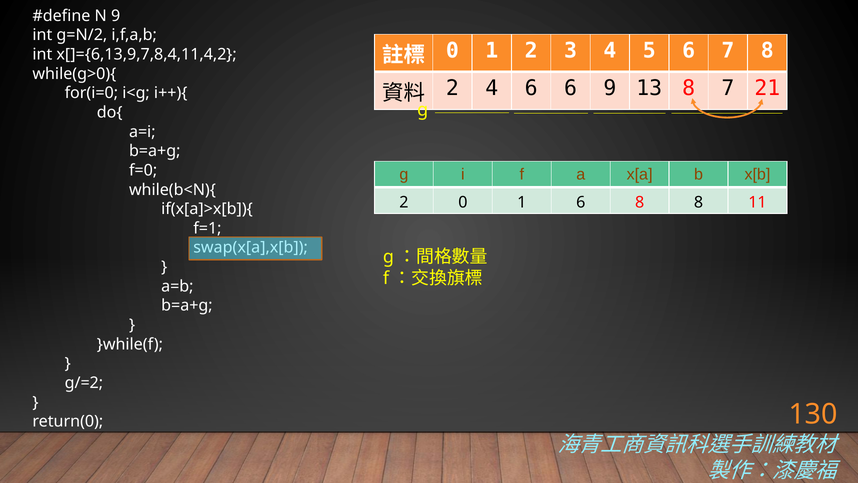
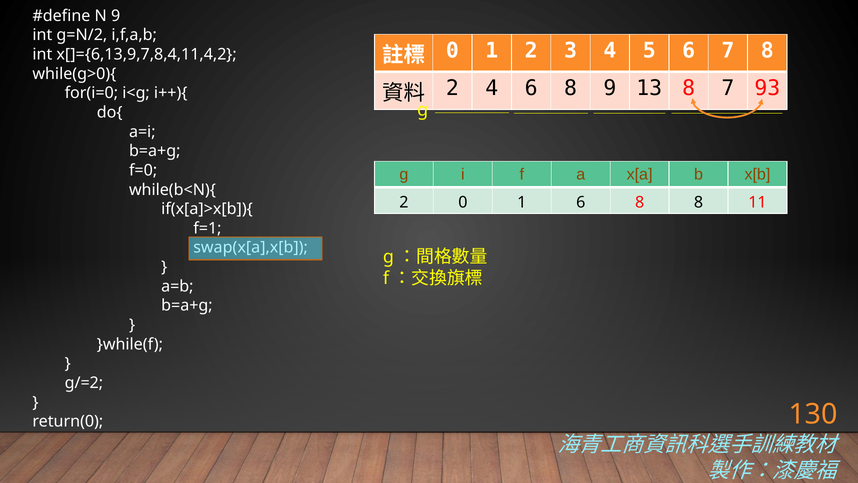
4 6 6: 6 -> 8 (570, 88)
21: 21 -> 93 (767, 88)
